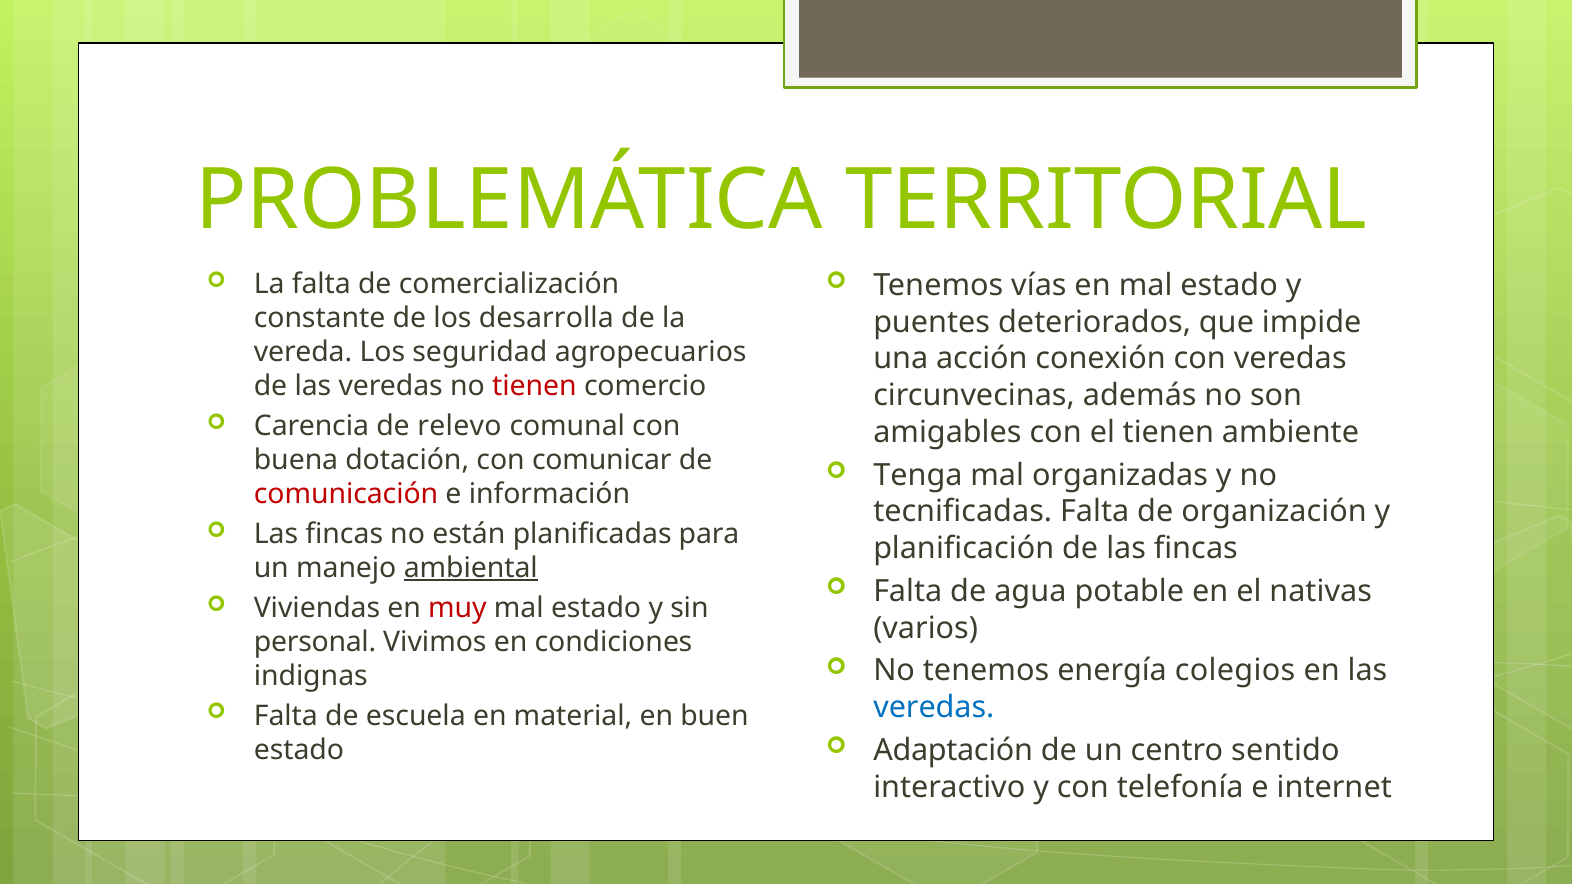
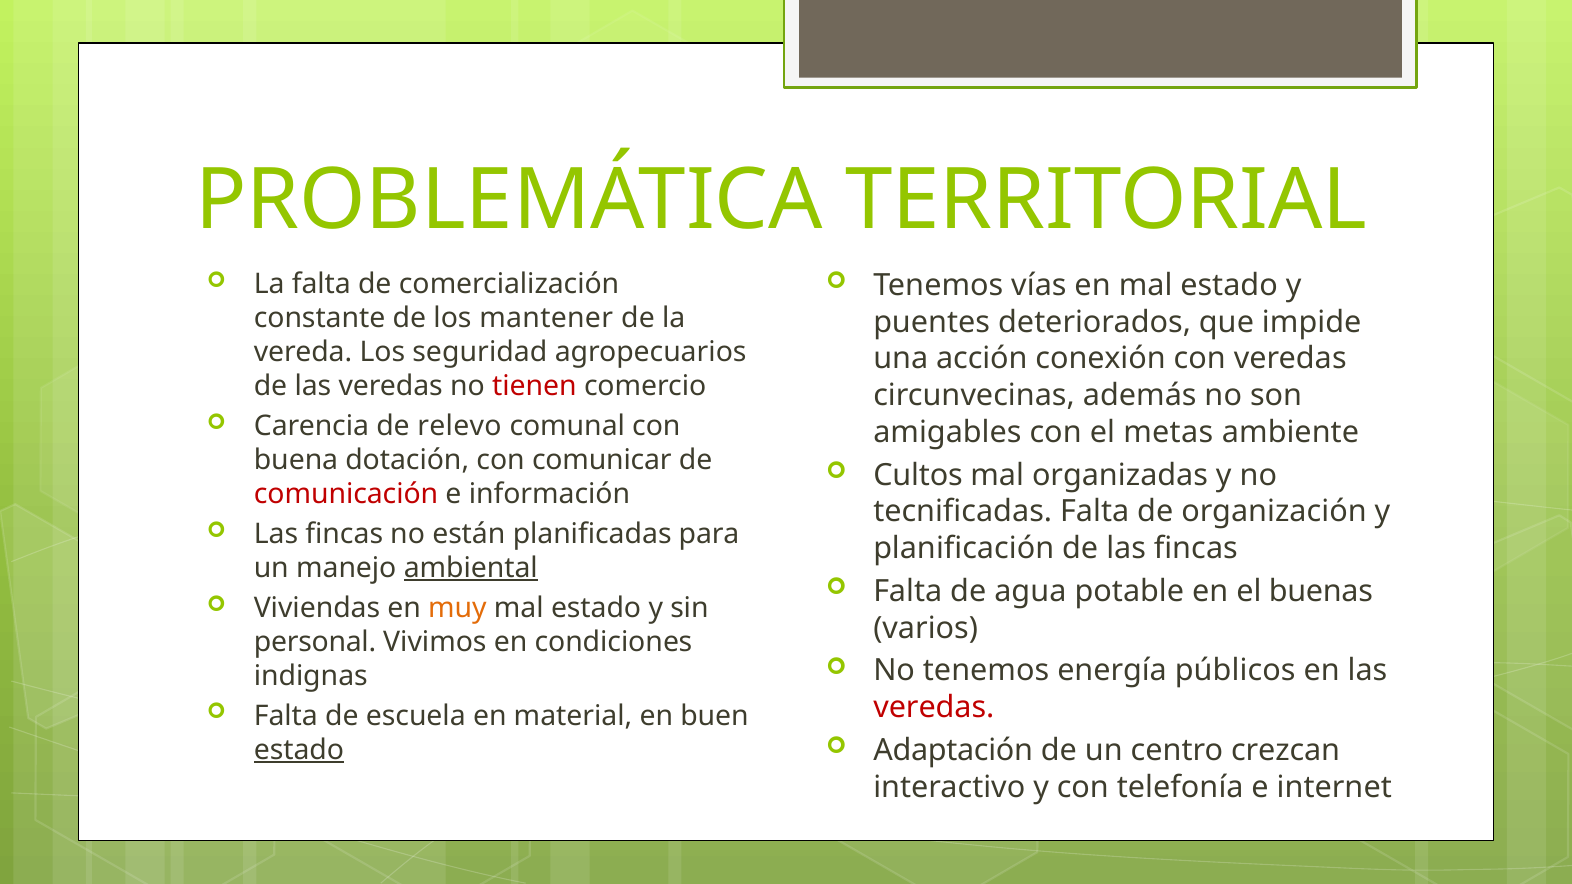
desarrolla: desarrolla -> mantener (546, 318)
el tienen: tienen -> metas (1168, 432)
Tenga: Tenga -> Cultos (918, 475)
nativas: nativas -> buenas (1321, 591)
muy colour: red -> orange (457, 608)
colegios: colegios -> públicos (1235, 671)
veredas colour: blue -> red (934, 708)
sentido: sentido -> crezcan (1286, 750)
estado underline: none -> present (299, 750)
